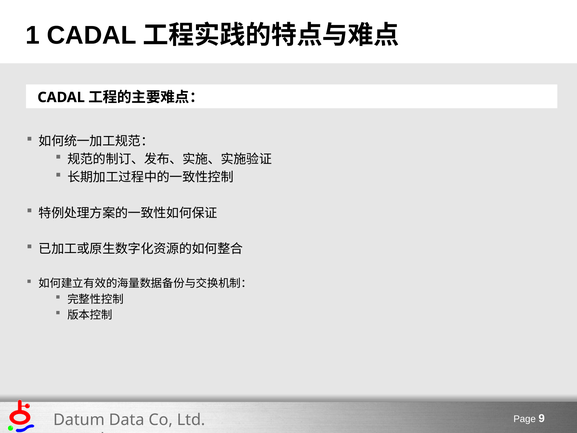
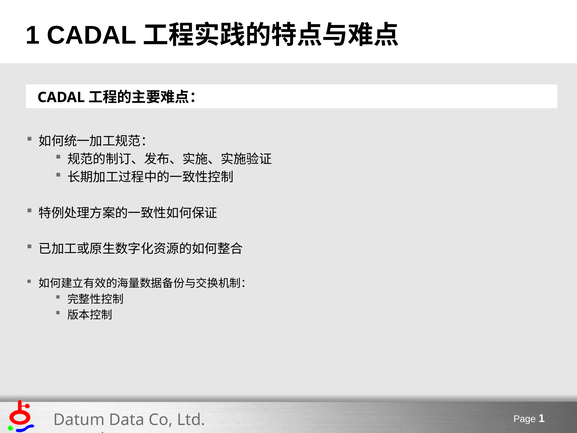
Page 9: 9 -> 1 (542, 418)
